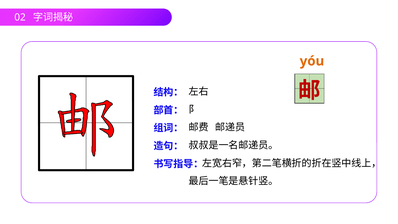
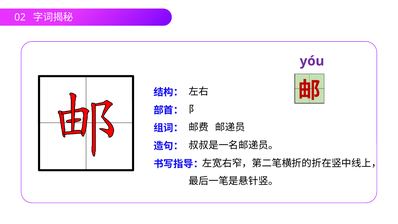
yóu colour: orange -> purple (312, 61)
